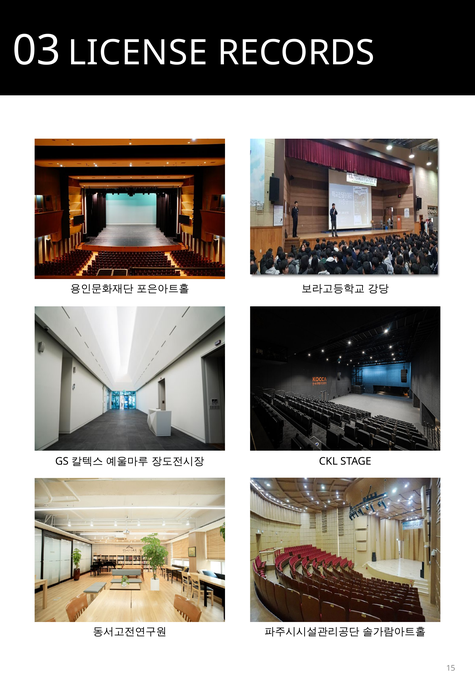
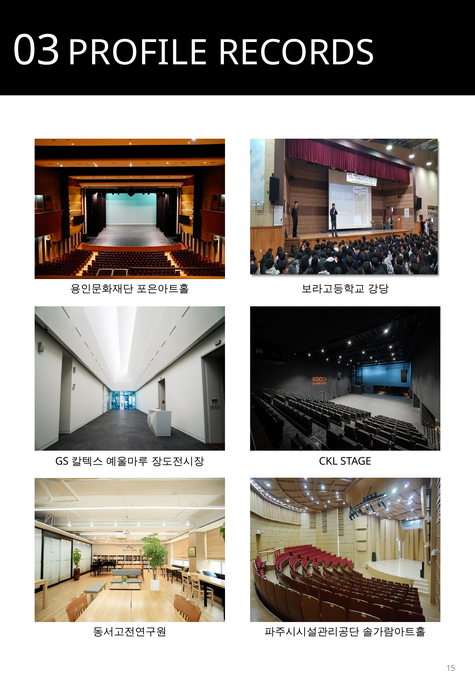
LICENSE: LICENSE -> PROFILE (138, 53)
